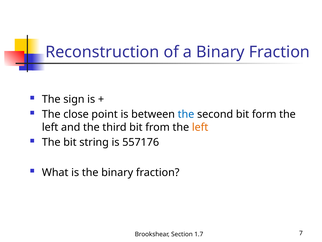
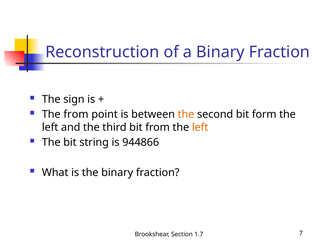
The close: close -> from (76, 114)
the colour: blue -> orange (186, 114)
557176: 557176 -> 944866 (141, 142)
